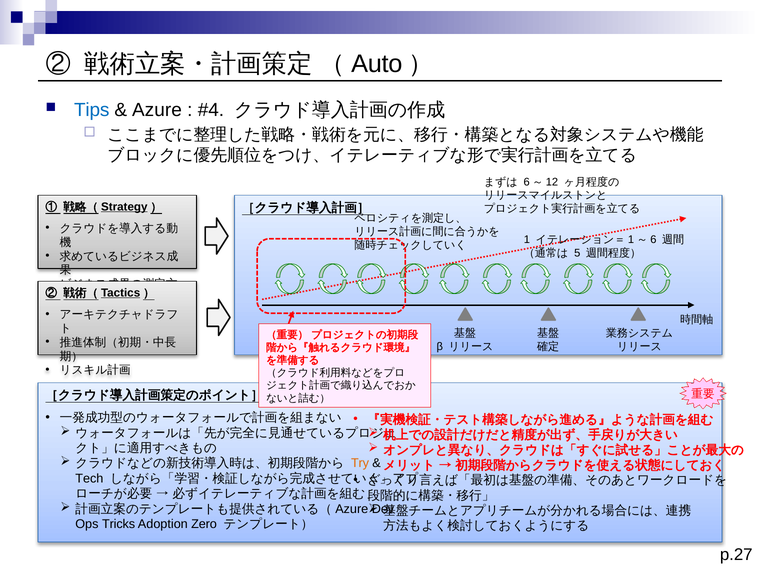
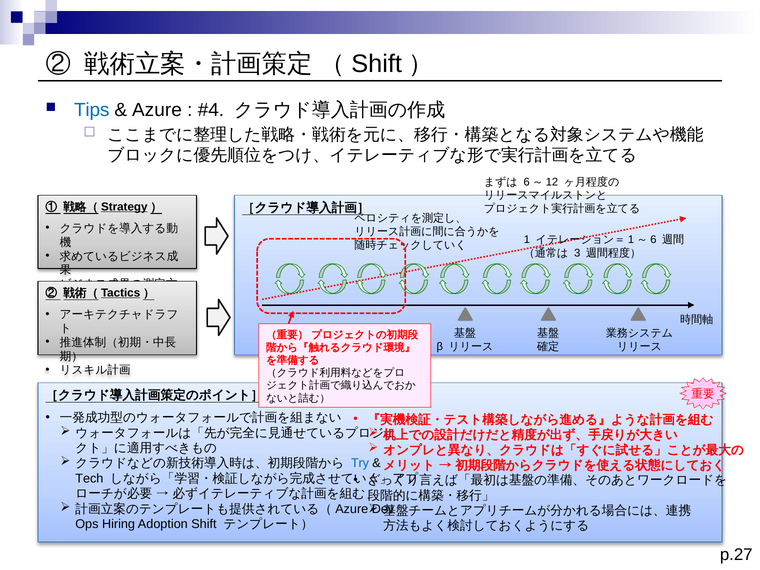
Auto: Auto -> Shift (377, 64)
5: 5 -> 3 (577, 253)
Try colour: orange -> blue (360, 463)
Tricks: Tricks -> Hiring (119, 524)
Adoption Zero: Zero -> Shift (204, 524)
